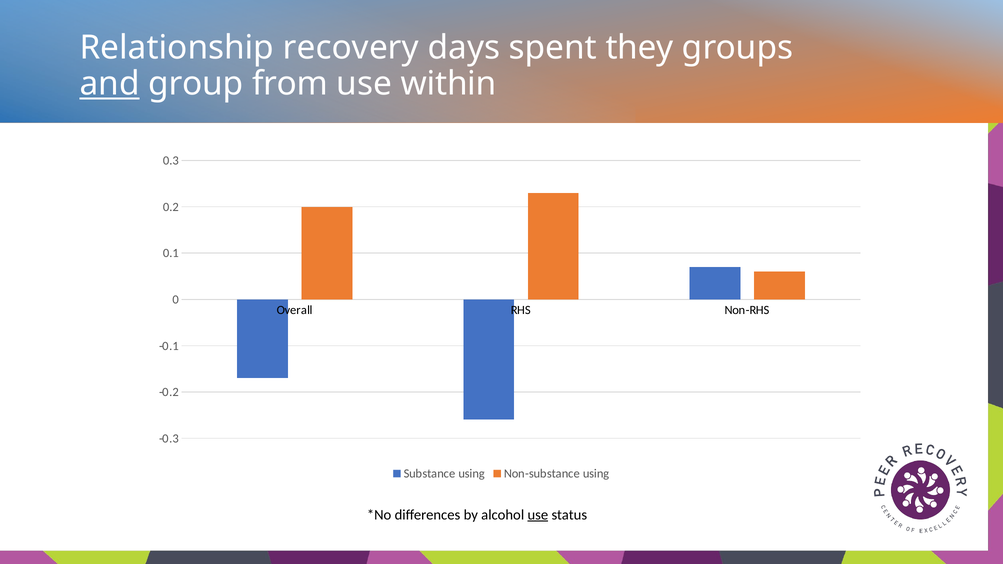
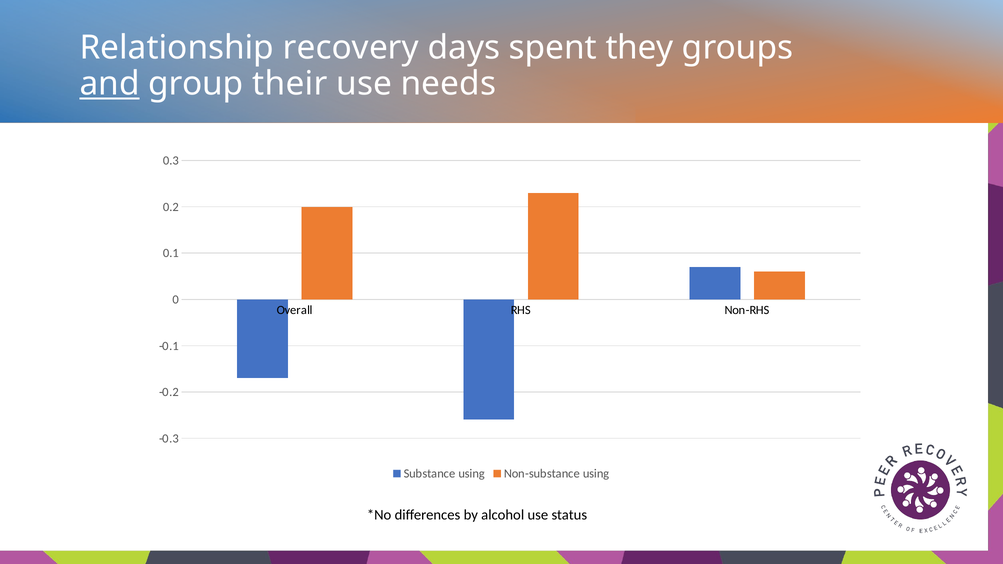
from: from -> their (290, 84)
within: within -> needs (448, 84)
use underline: present -> none (538, 515)
